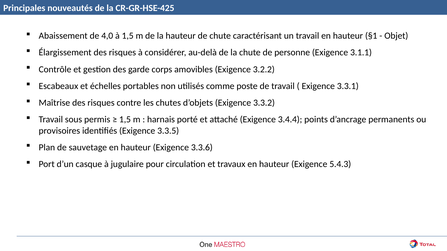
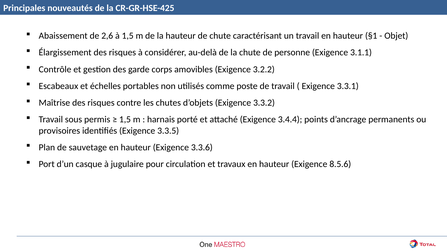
4,0: 4,0 -> 2,6 (107, 36)
5.4.3: 5.4.3 -> 8.5.6 (340, 164)
